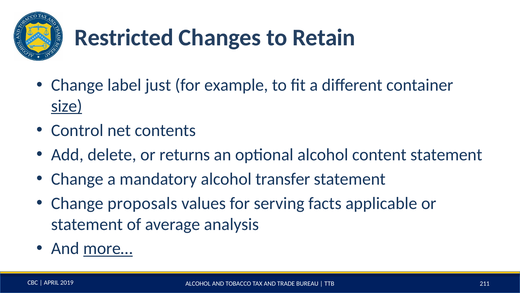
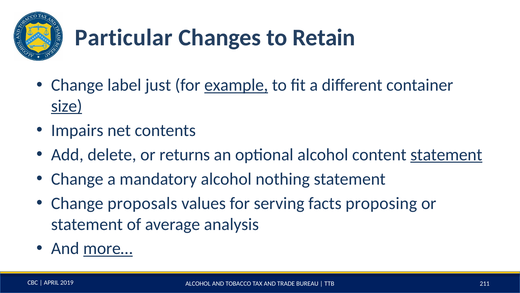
Restricted: Restricted -> Particular (124, 37)
example underline: none -> present (236, 85)
Control: Control -> Impairs (77, 130)
statement underline: none -> present (446, 154)
transfer: transfer -> nothing (283, 179)
applicable: applicable -> proposing (381, 203)
